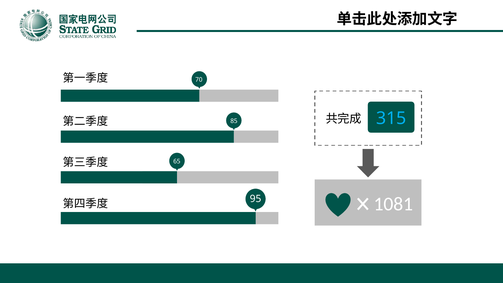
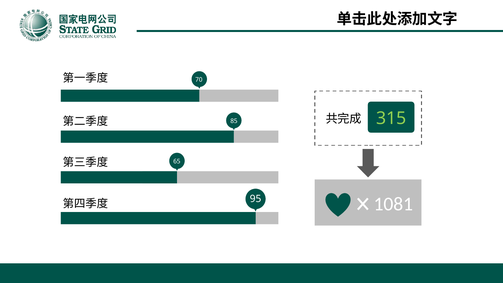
315 colour: light blue -> light green (391, 118)
